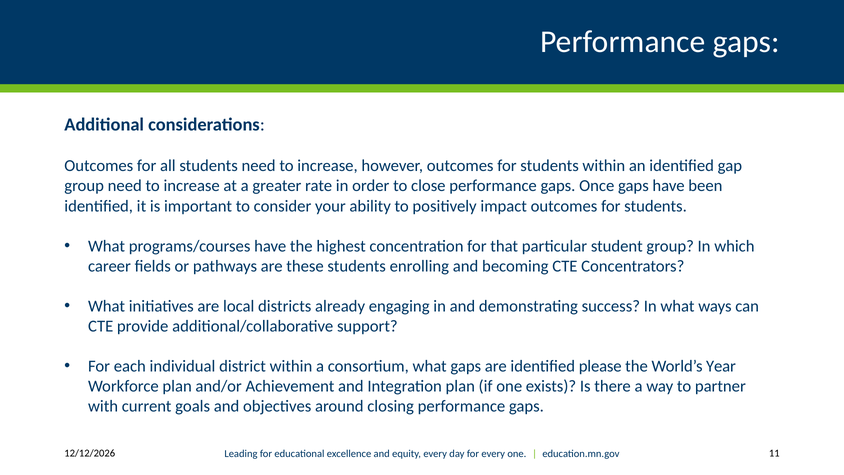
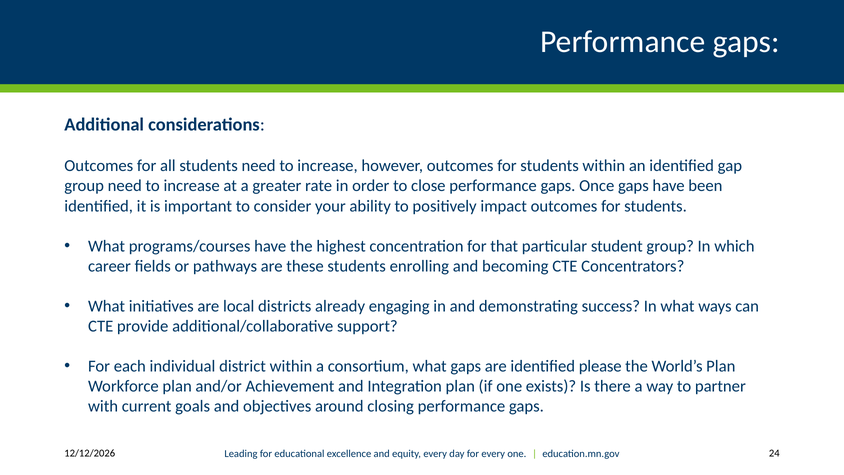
World’s Year: Year -> Plan (721, 366)
11: 11 -> 24 (774, 453)
